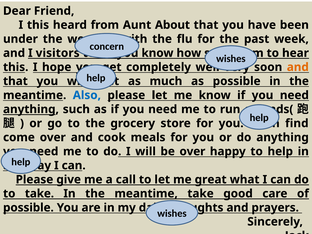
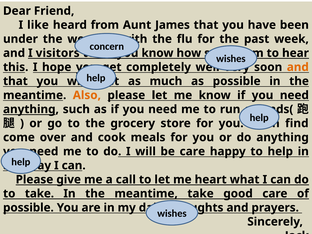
I this: this -> like (38, 25)
About: About -> James (172, 25)
Also colour: blue -> orange (87, 95)
be over: over -> care (192, 151)
great: great -> heart (211, 180)
